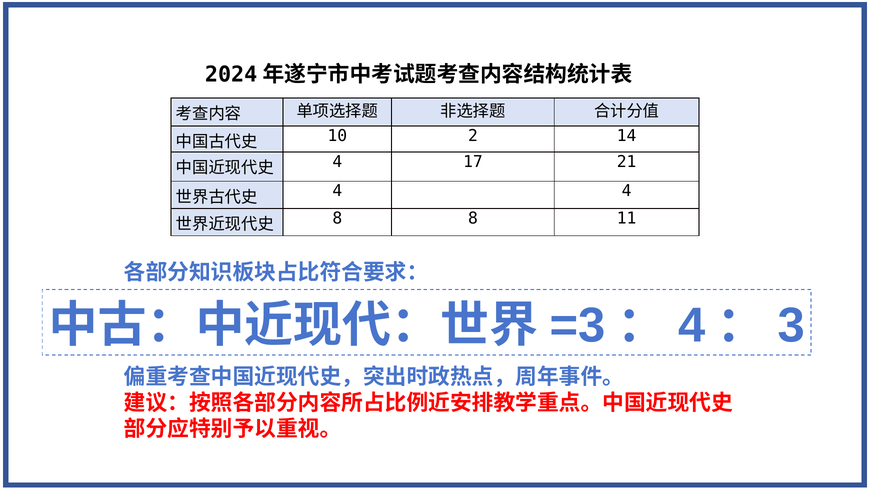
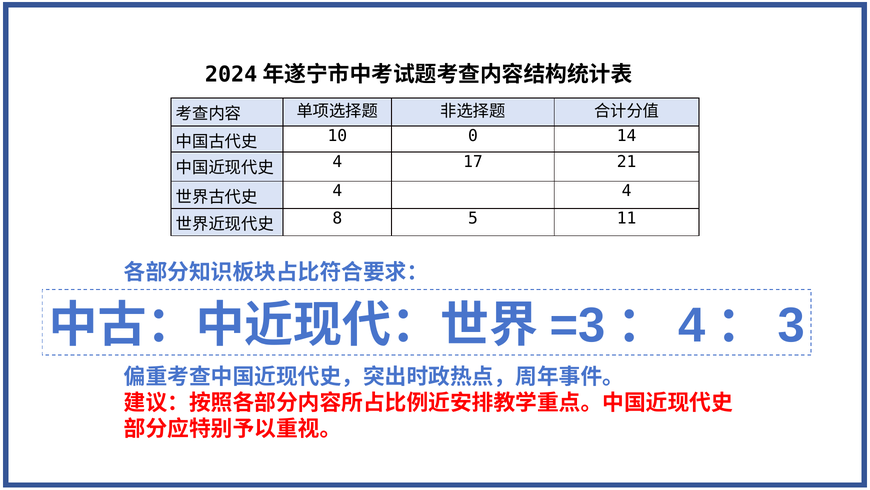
2: 2 -> 0 (473, 136)
8 8: 8 -> 5 (473, 218)
